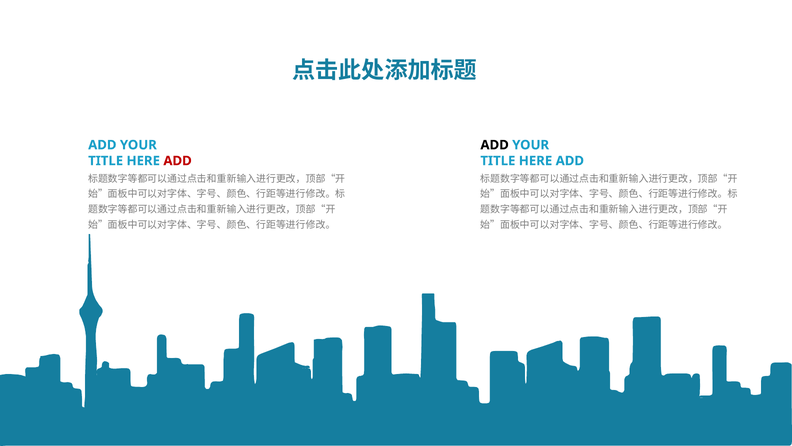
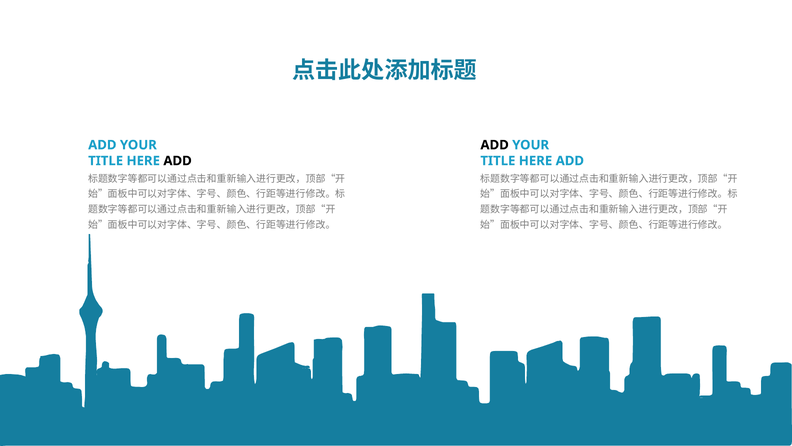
ADD colour: red -> black (178, 161)
